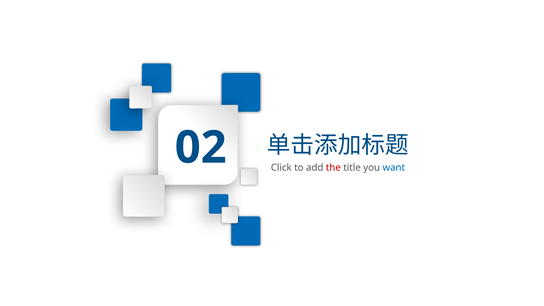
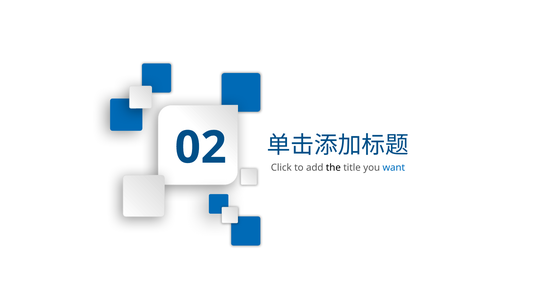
the colour: red -> black (333, 168)
